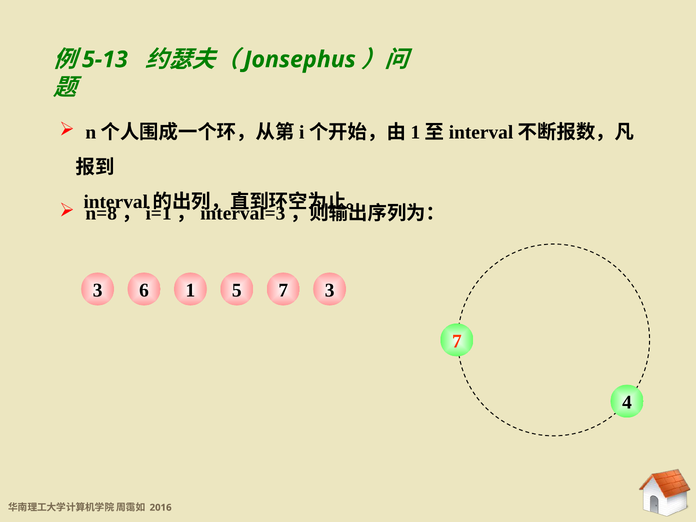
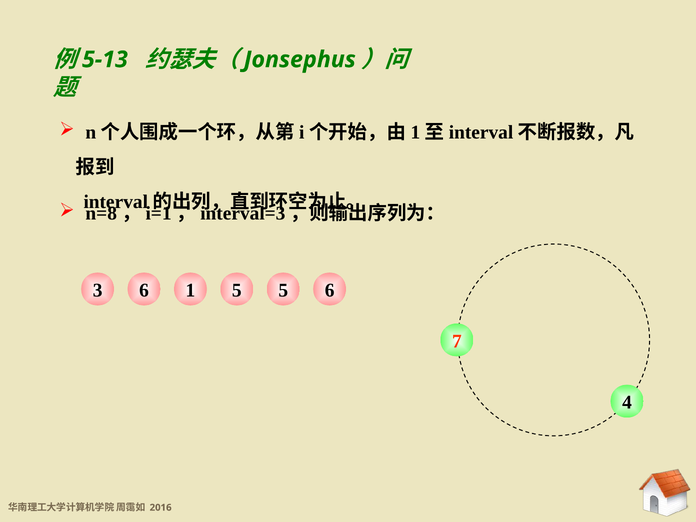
1 7: 7 -> 5 (283, 290)
6 3: 3 -> 6 (330, 290)
